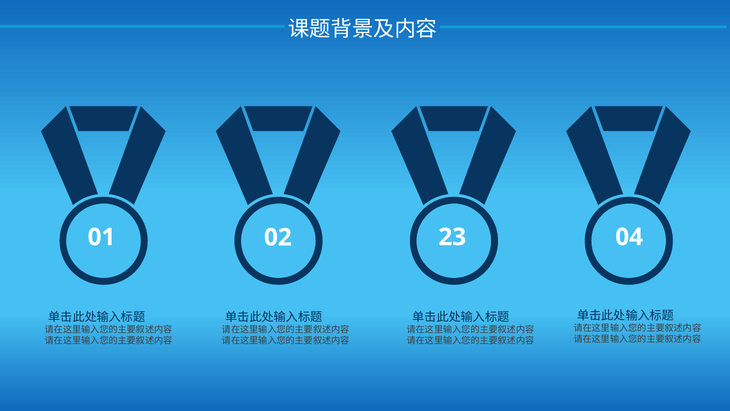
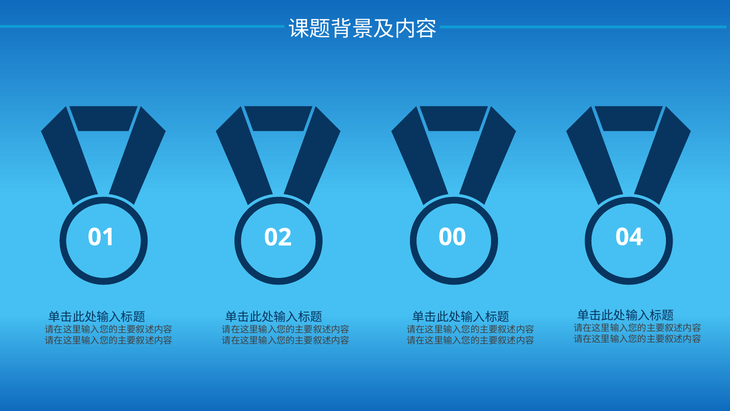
23: 23 -> 00 (452, 237)
